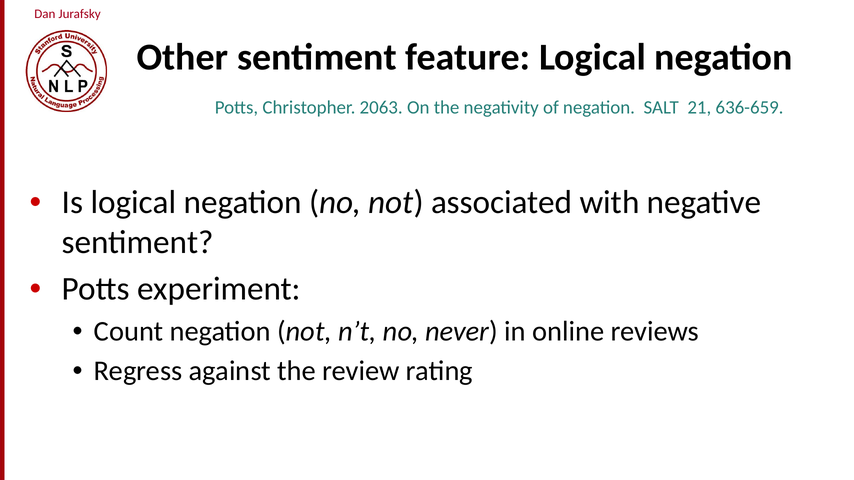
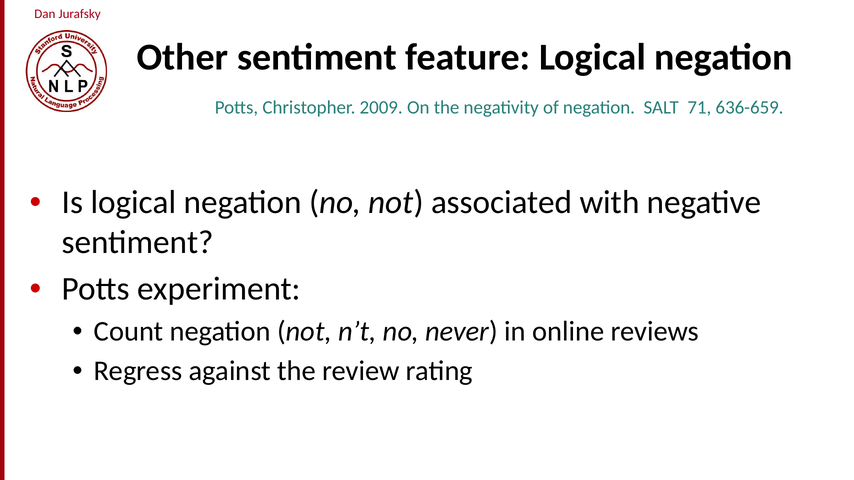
2063: 2063 -> 2009 (381, 108)
21: 21 -> 71 (699, 108)
